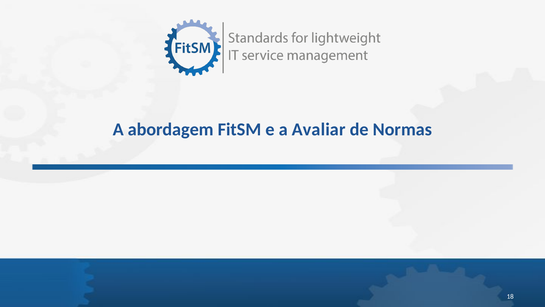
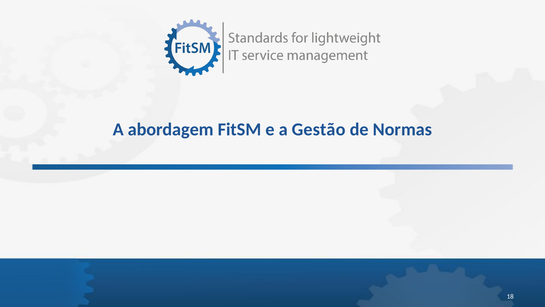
Avaliar: Avaliar -> Gestão (319, 129)
